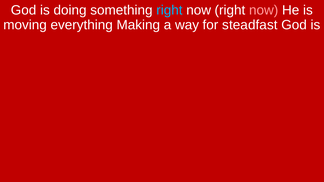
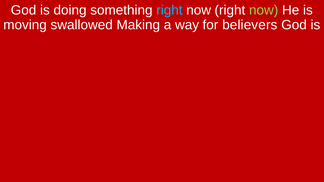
now colour: pink -> light green (264, 10)
everything: everything -> swallowed (82, 25)
steadfast: steadfast -> believers (250, 25)
